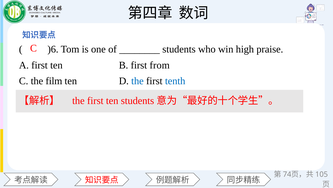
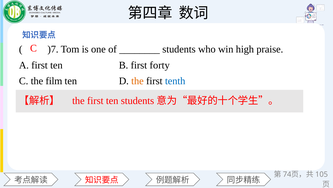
)6: )6 -> )7 (53, 49)
from: from -> forty (160, 65)
the colour: blue -> orange (137, 81)
